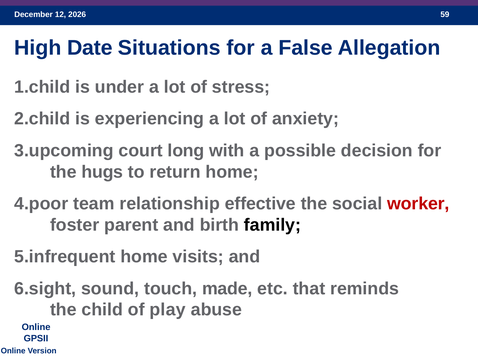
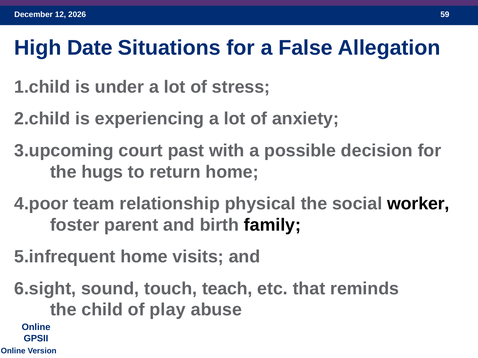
long: long -> past (186, 151)
effective: effective -> physical (260, 204)
worker colour: red -> black (418, 204)
made: made -> teach (227, 289)
